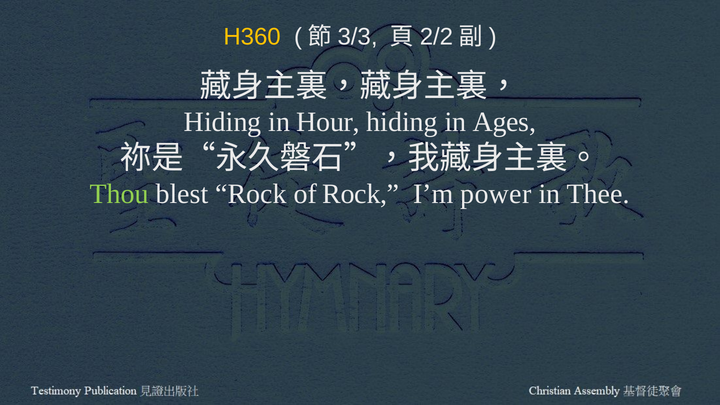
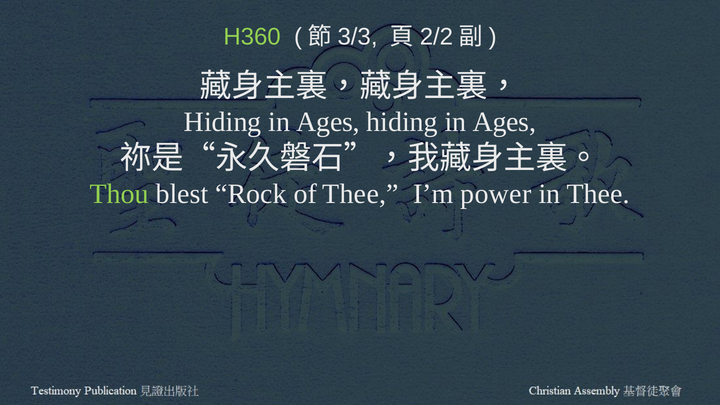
H360 colour: yellow -> light green (252, 37)
Hour: Hour -> Ages (328, 122)
of Rock: Rock -> Thee (361, 194)
